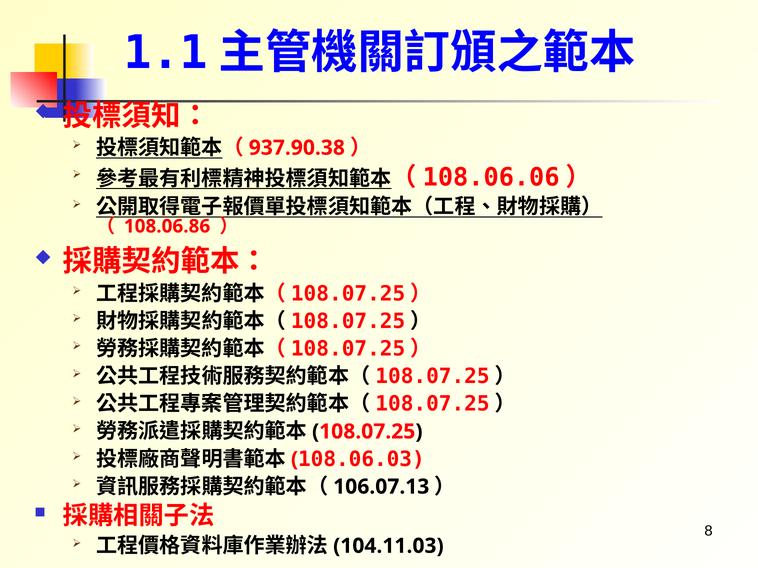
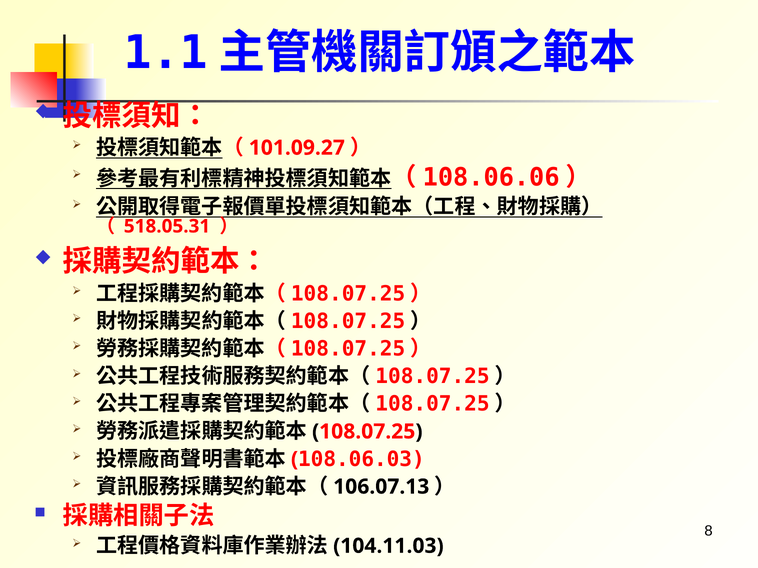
937.90.38: 937.90.38 -> 101.09.27 (297, 148)
108.06.86: 108.06.86 -> 518.05.31 (167, 226)
